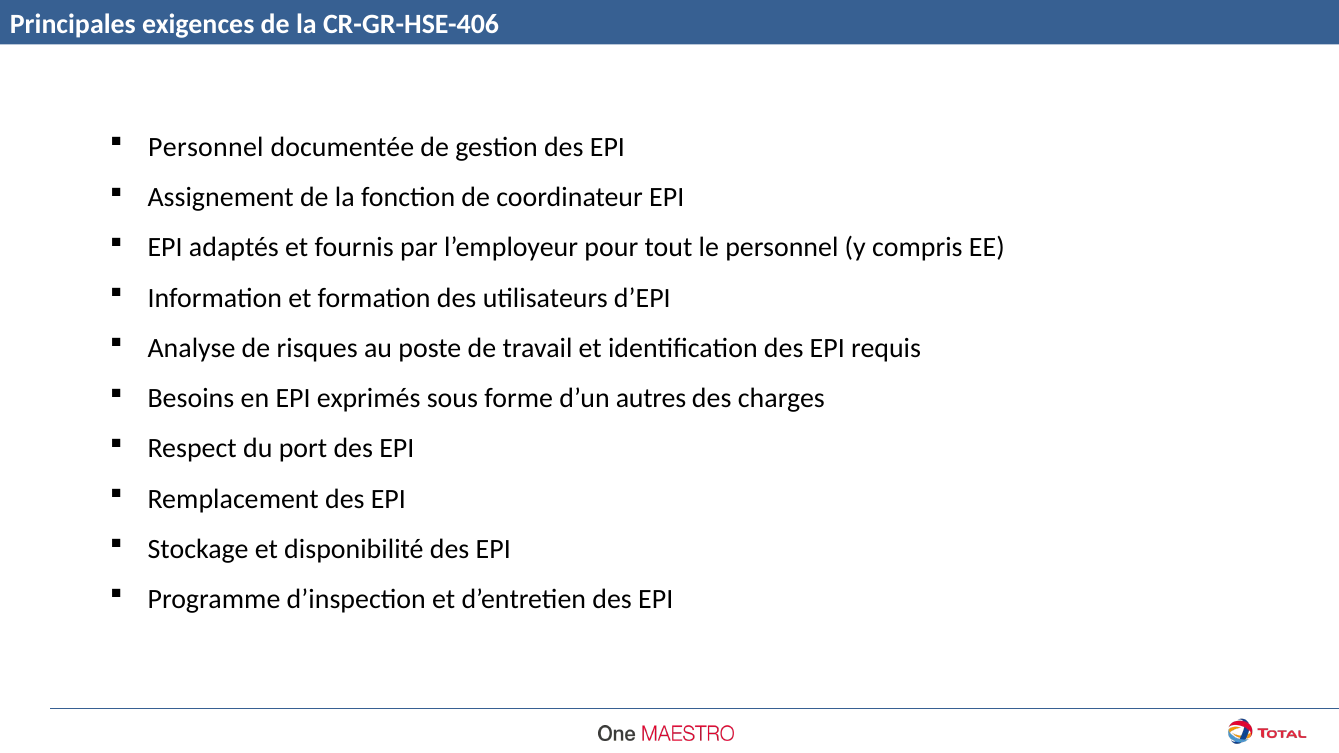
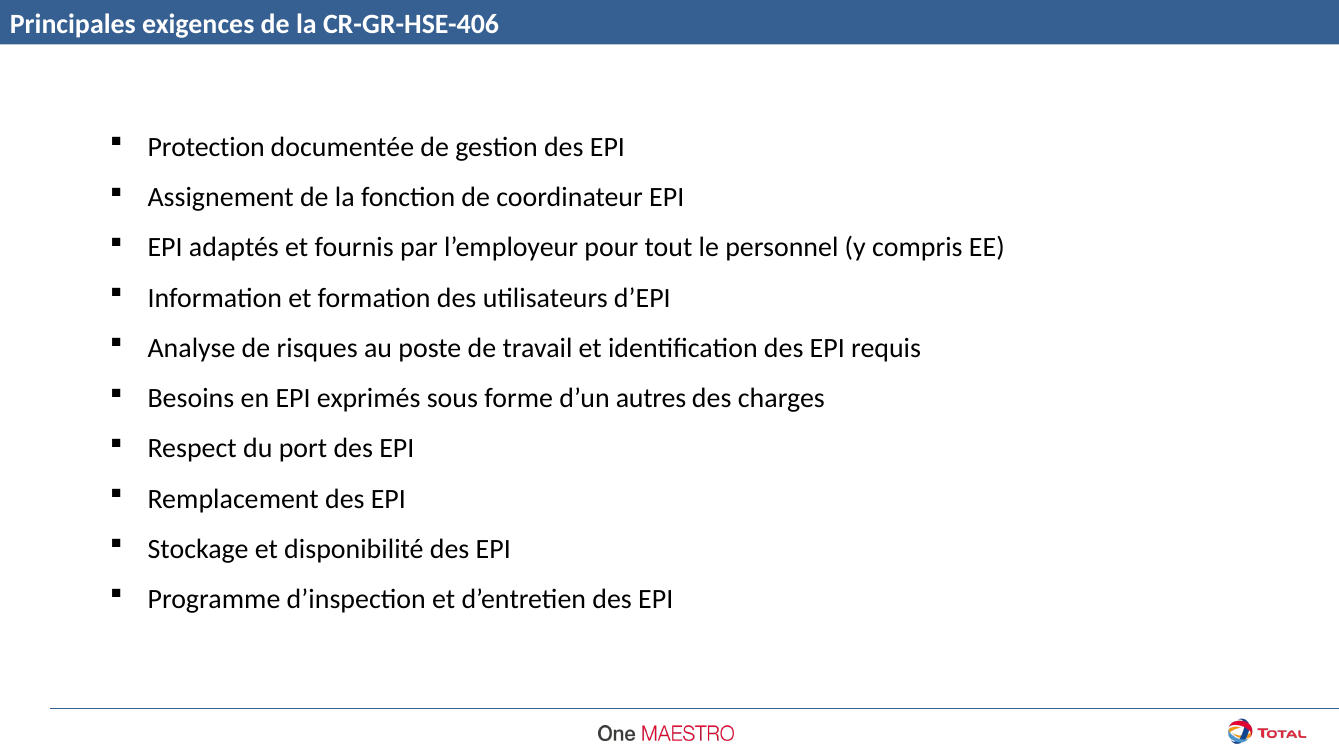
Personnel: Personnel -> Protection (206, 147)
